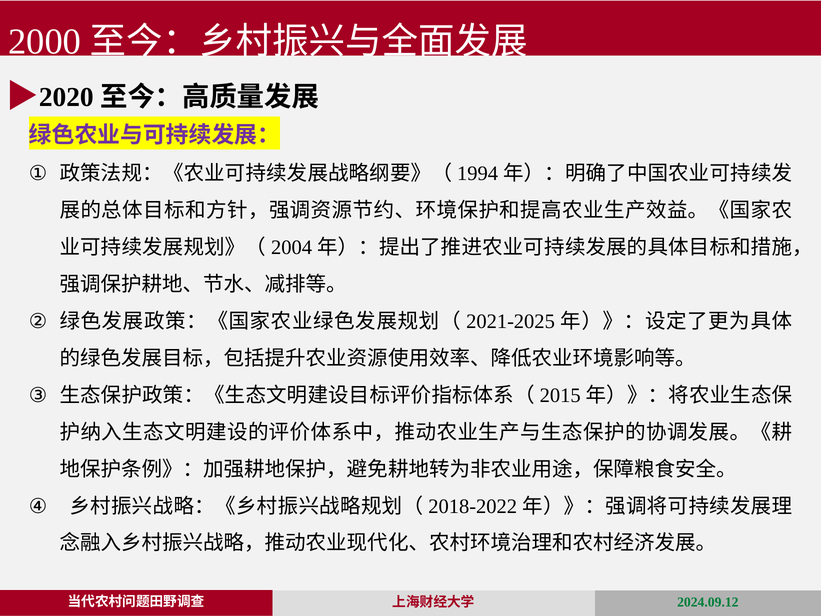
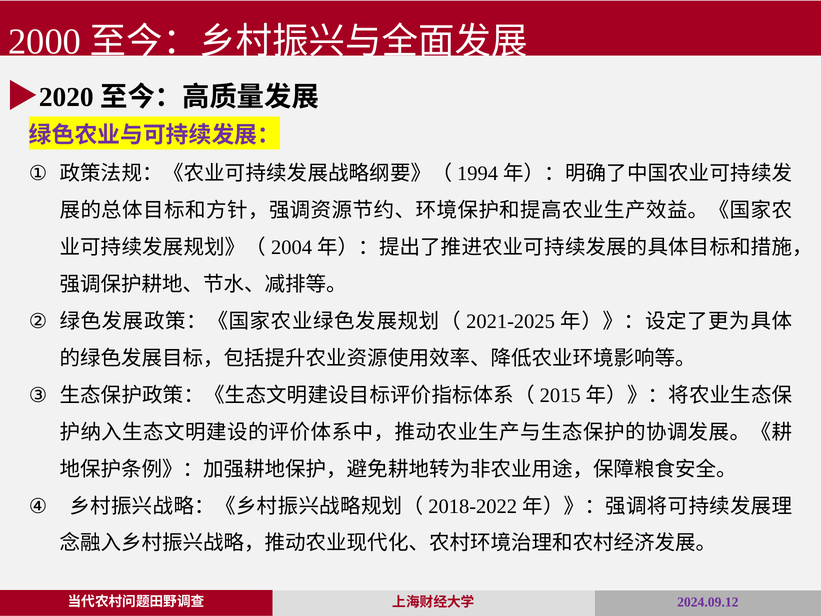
2024.09.12 colour: green -> purple (708, 602)
